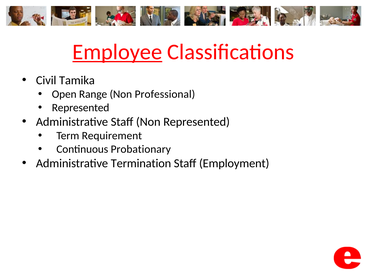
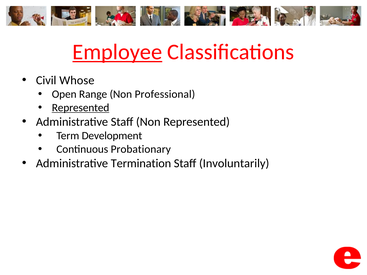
Tamika: Tamika -> Whose (77, 80)
Represented underline: none -> present (81, 108)
Requirement: Requirement -> Development (112, 136)
Employment: Employment -> Involuntarily (234, 163)
